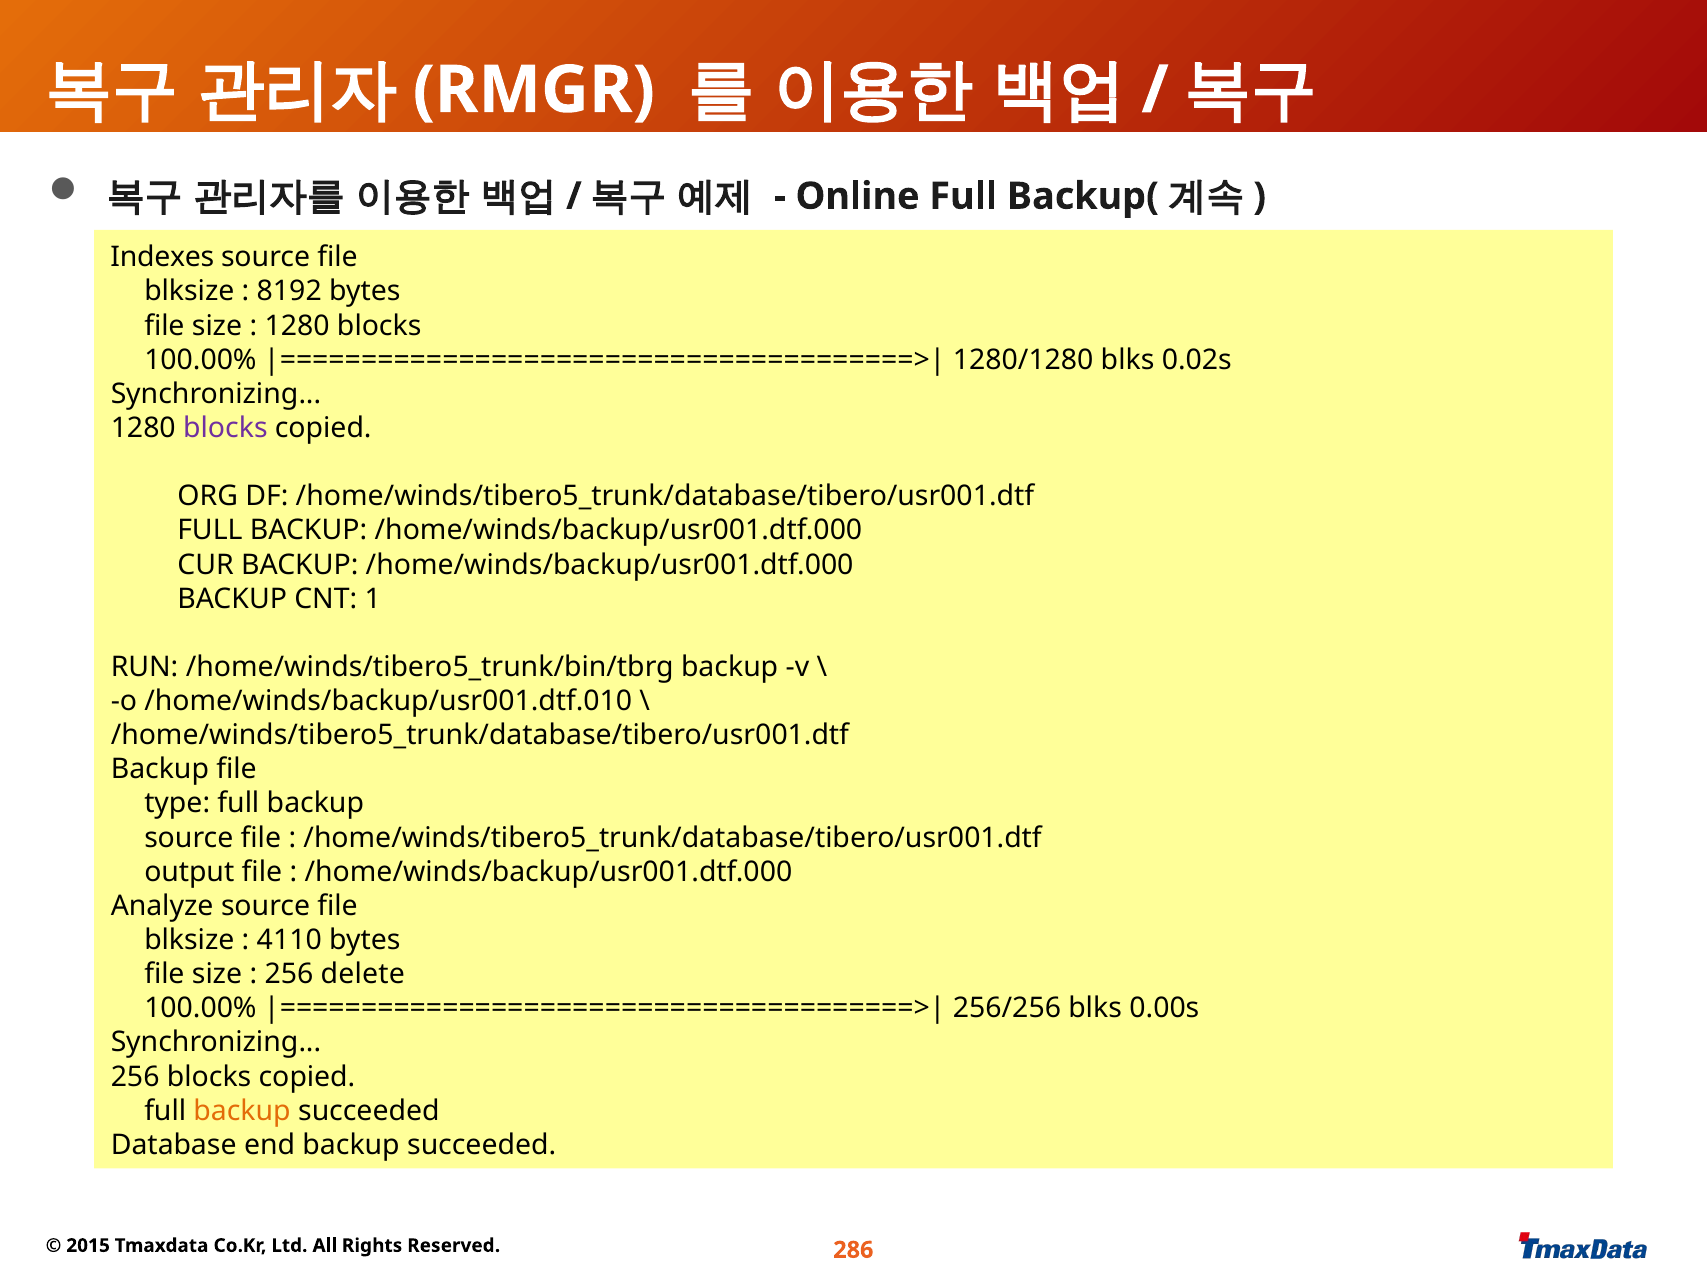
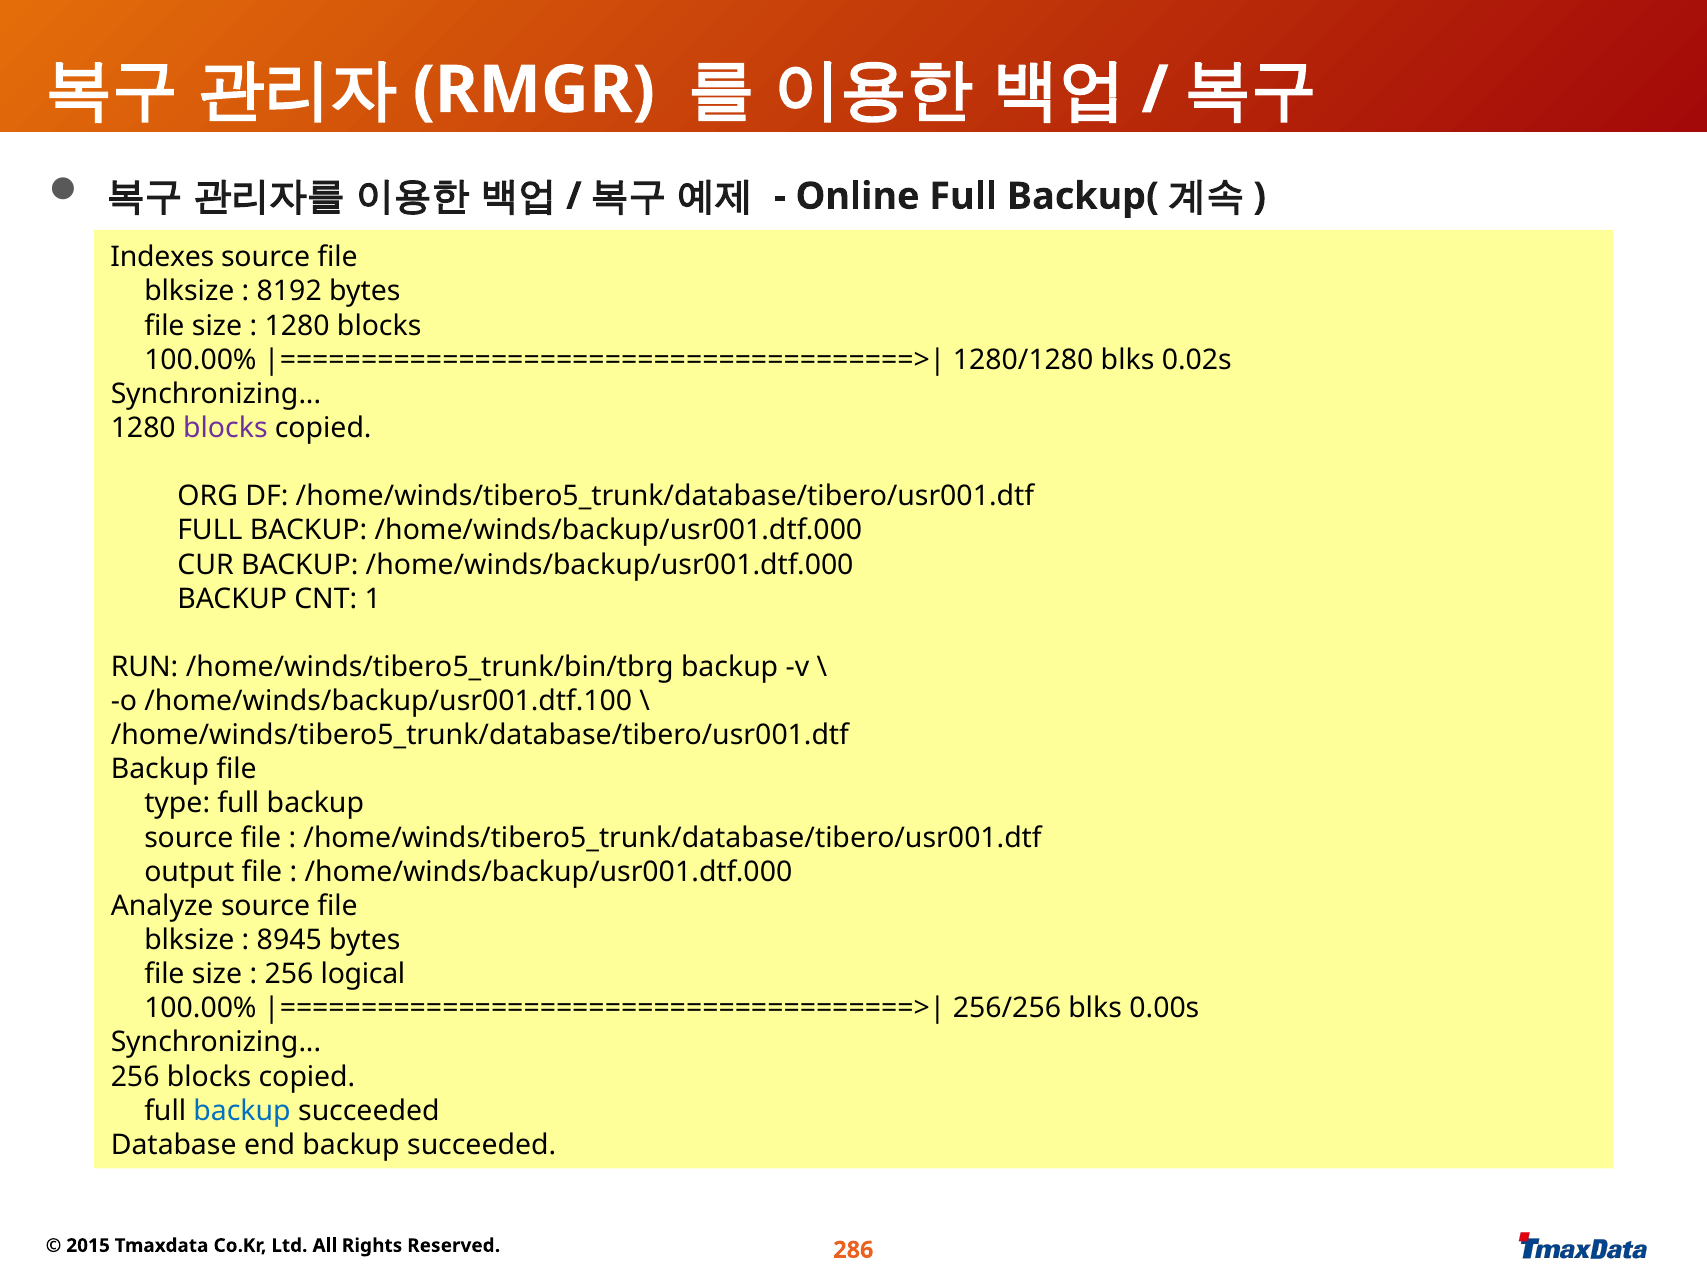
/home/winds/backup/usr001.dtf.010: /home/winds/backup/usr001.dtf.010 -> /home/winds/backup/usr001.dtf.100 (388, 701)
4110: 4110 -> 8945 (289, 940)
delete: delete -> logical (363, 974)
backup colour: orange -> blue (242, 1111)
